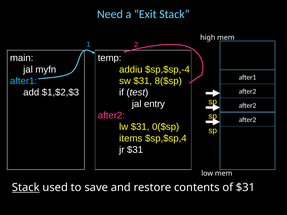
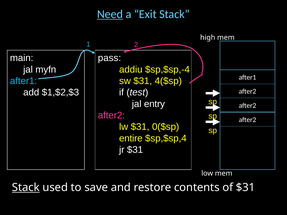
Need underline: none -> present (110, 14)
temp: temp -> pass (110, 58)
8($sp: 8($sp -> 4($sp (168, 81)
items: items -> entire (131, 138)
